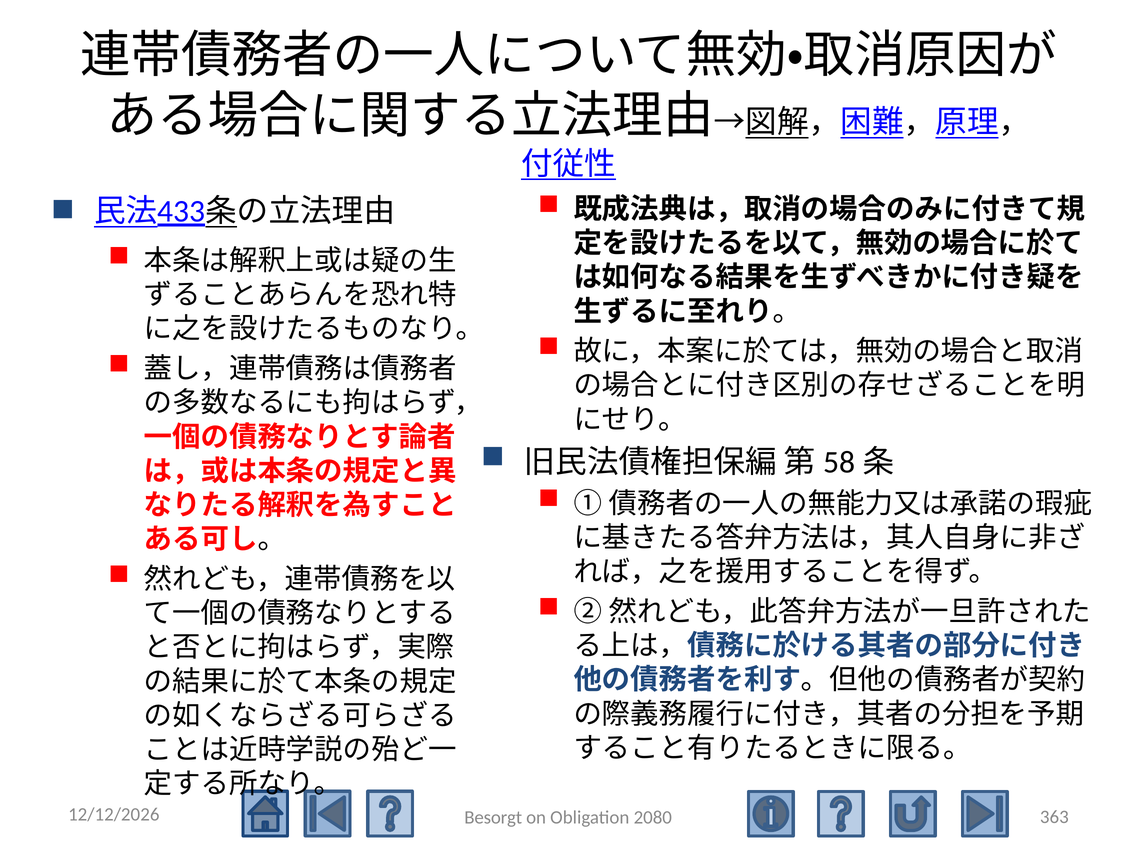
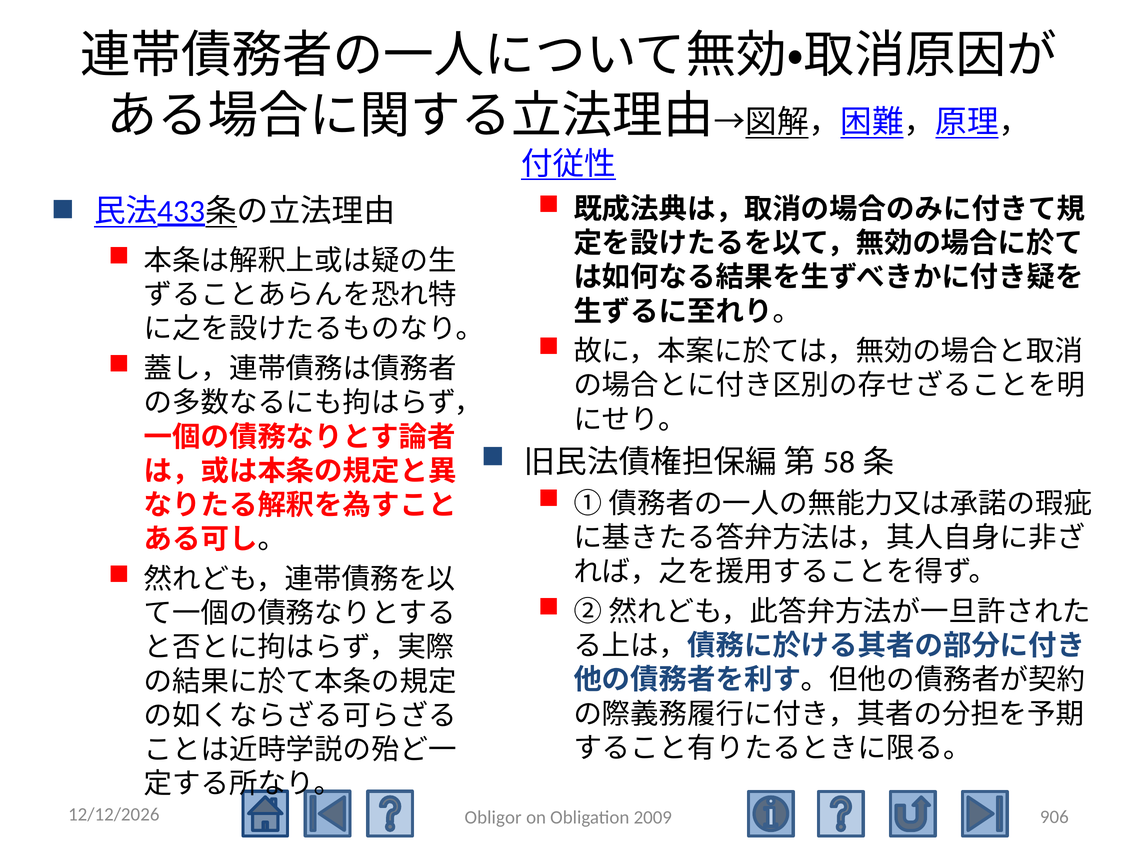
363: 363 -> 906 (1054, 817)
Besorgt: Besorgt -> Obligor (493, 817)
2080: 2080 -> 2009 (653, 817)
